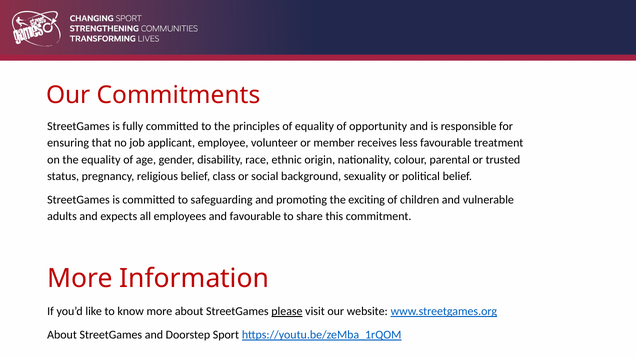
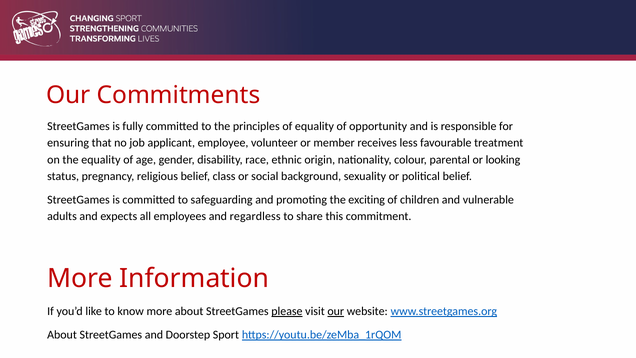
trusted: trusted -> looking (503, 160)
and favourable: favourable -> regardless (255, 216)
our underline: none -> present (336, 311)
